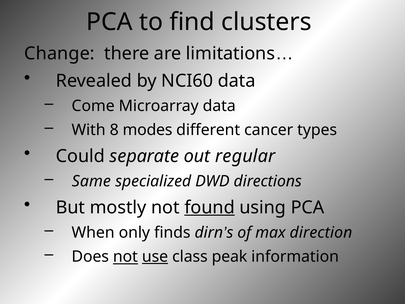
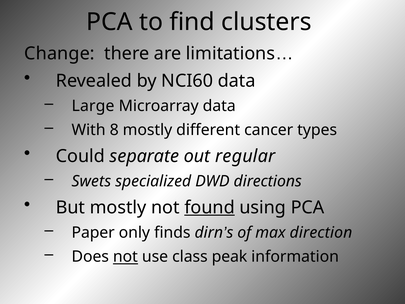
Come: Come -> Large (93, 106)
8 modes: modes -> mostly (147, 130)
Same: Same -> Swets (91, 181)
When: When -> Paper (93, 232)
use underline: present -> none (155, 256)
